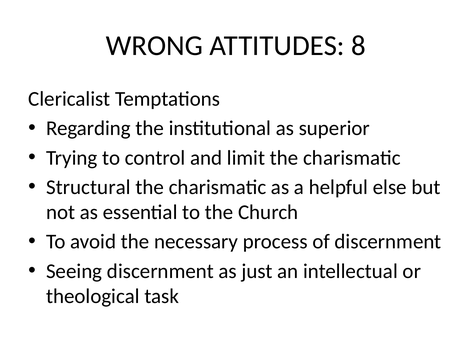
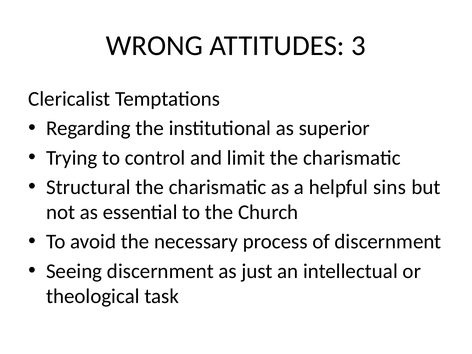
8: 8 -> 3 (358, 46)
else: else -> sins (390, 187)
